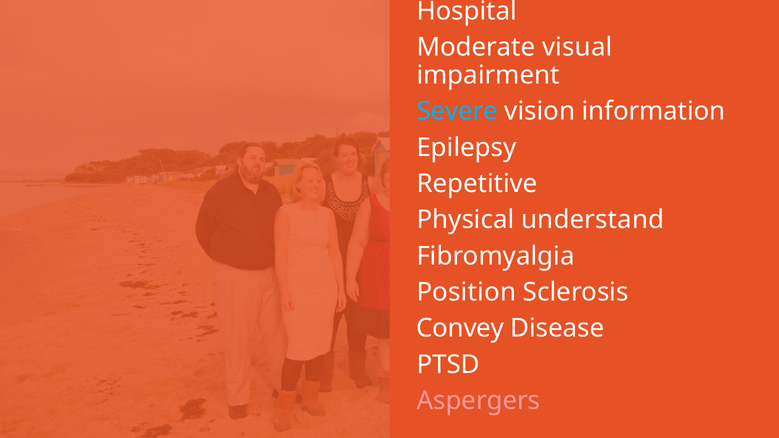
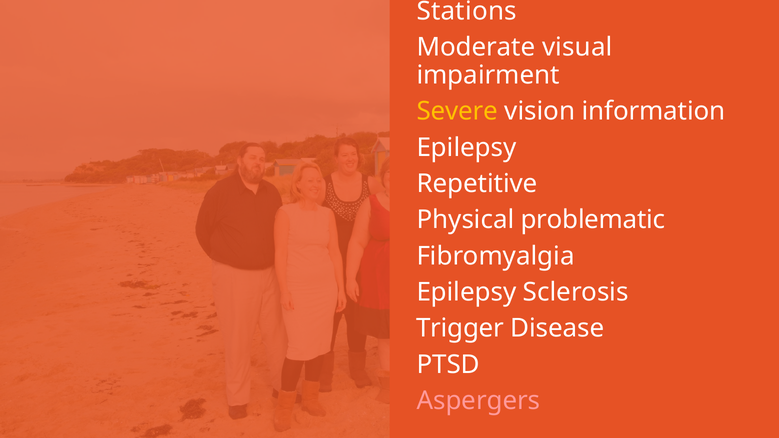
Hospital: Hospital -> Stations (467, 11)
Severe colour: light blue -> yellow (457, 111)
understand: understand -> problematic (593, 220)
Position: Position -> Epilepsy (466, 292)
Convey: Convey -> Trigger (460, 329)
